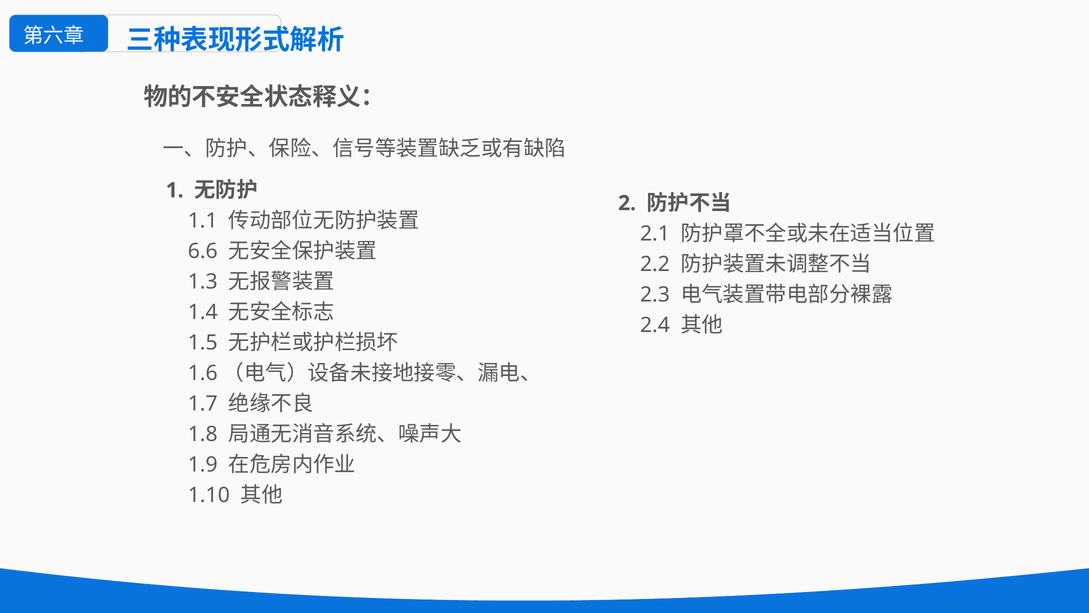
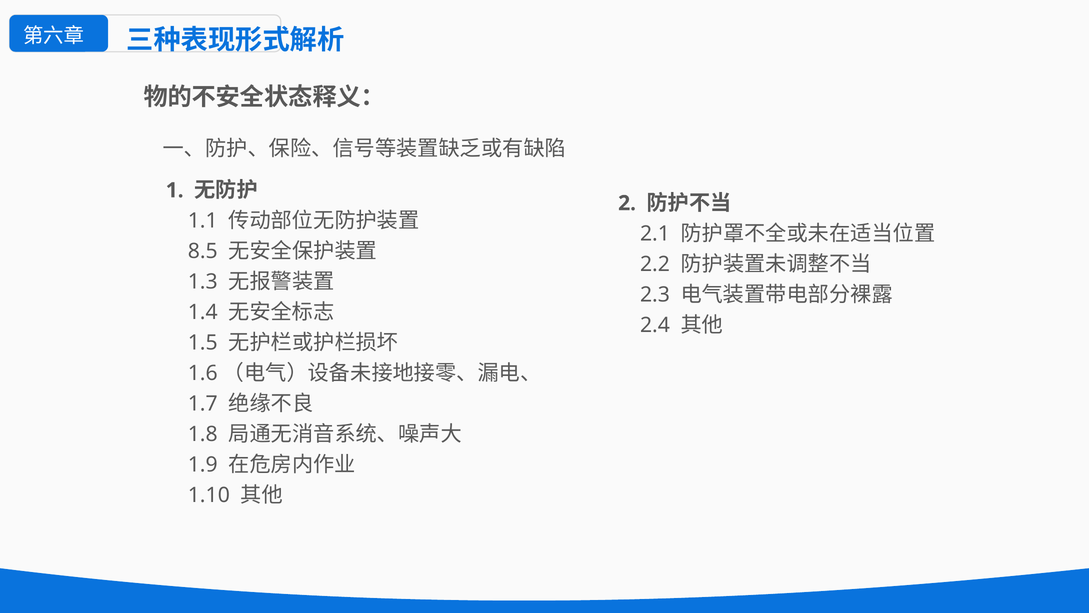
6.6: 6.6 -> 8.5 (203, 251)
